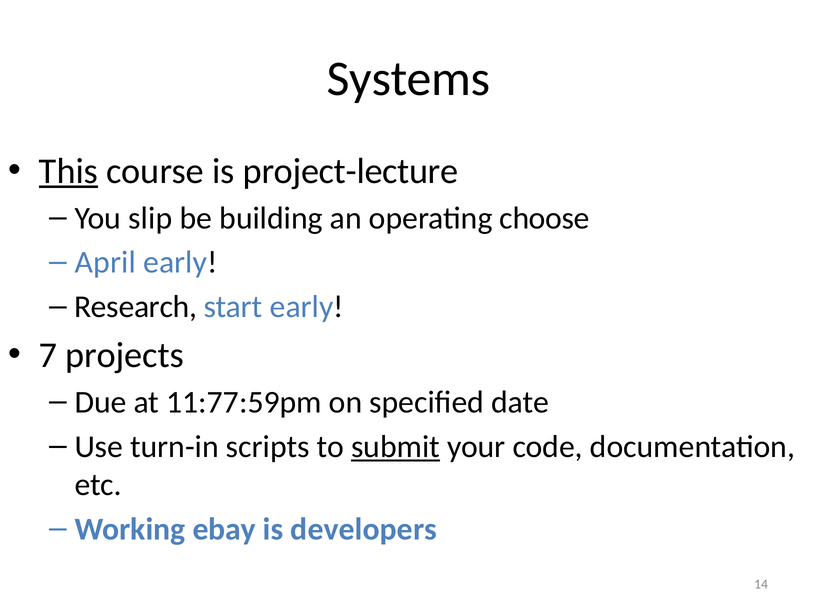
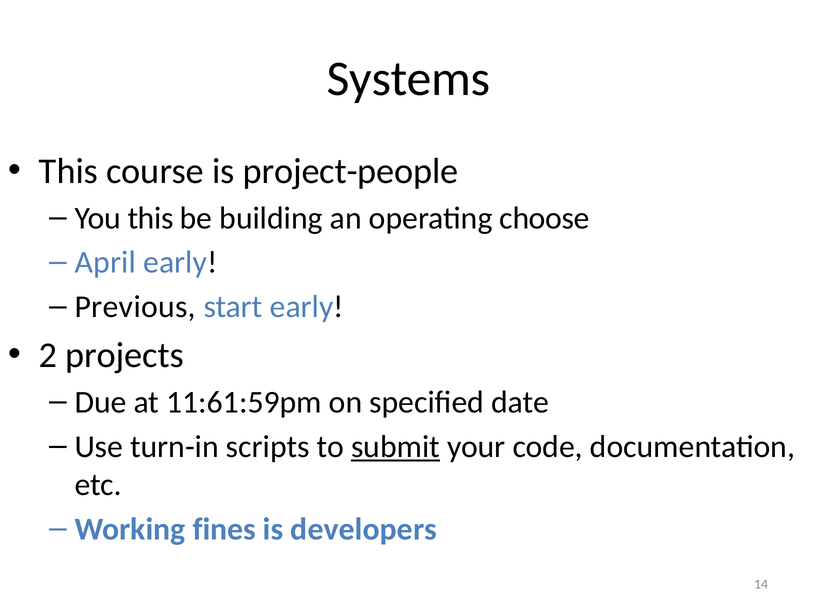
This underline: present -> none (68, 171)
project-lecture: project-lecture -> project-people (351, 171)
You slip: slip -> this (151, 218)
Research: Research -> Previous (135, 307)
7: 7 -> 2 (48, 356)
11:77:59pm: 11:77:59pm -> 11:61:59pm (244, 403)
ebay: ebay -> fines (224, 530)
